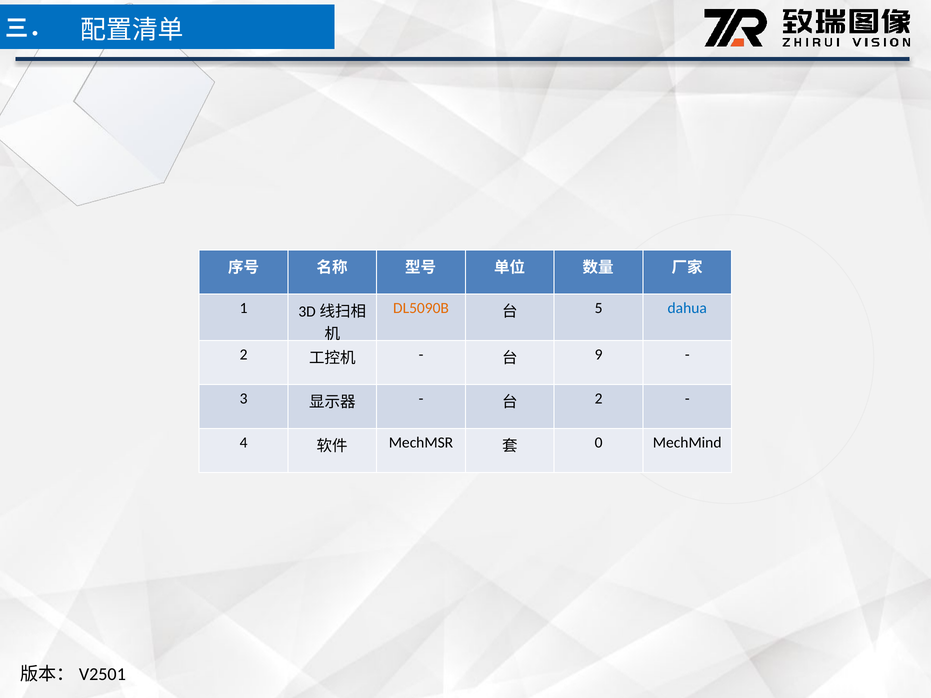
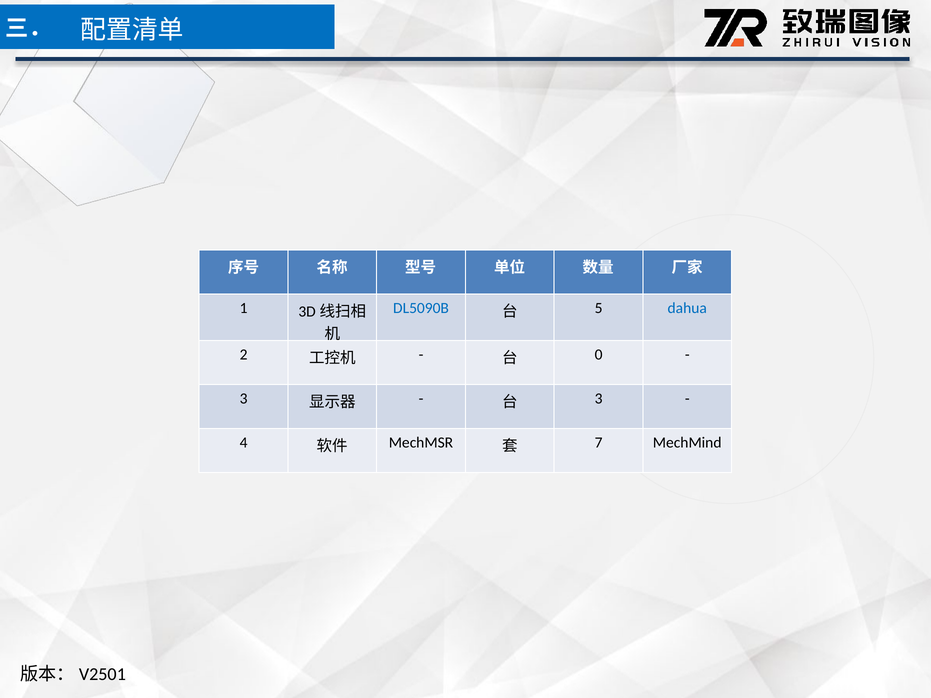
DL5090B colour: orange -> blue (421, 308)
9: 9 -> 0 (599, 355)
2: 2 -> 3 (599, 399)
0: 0 -> 7 (599, 443)
